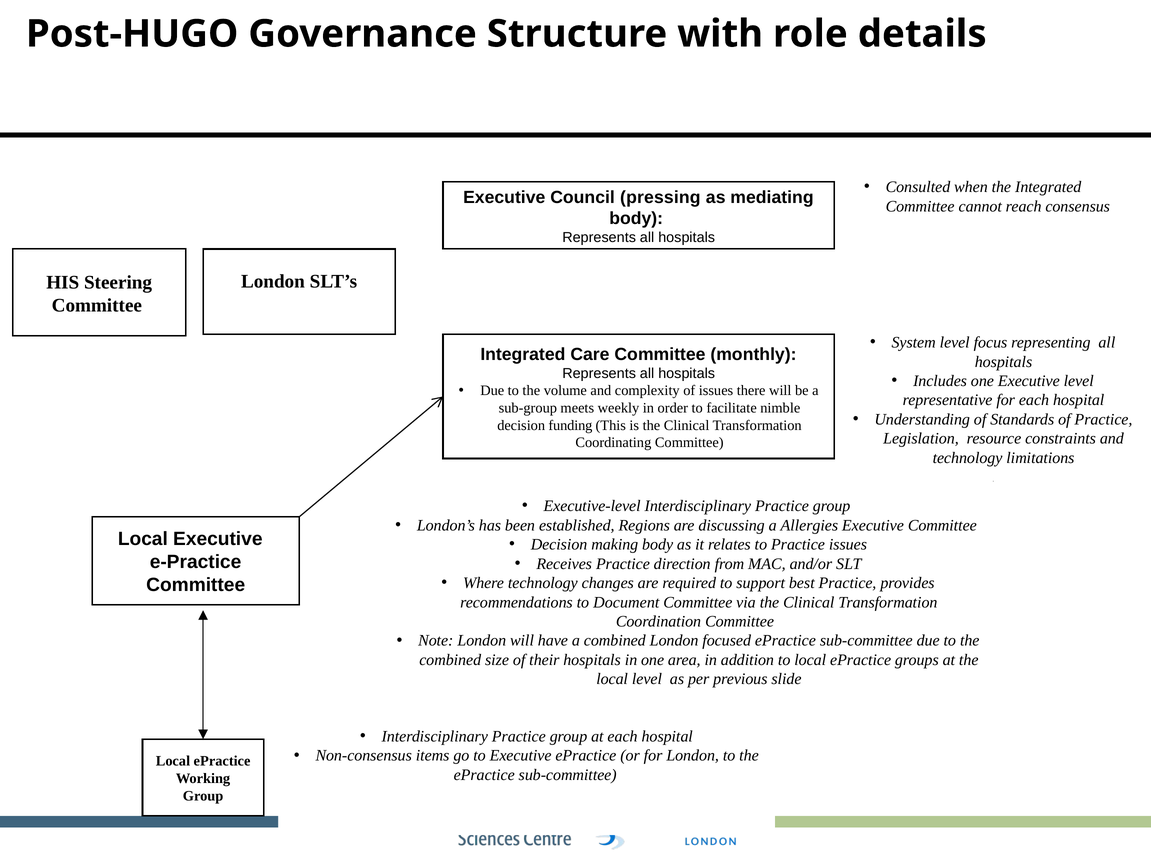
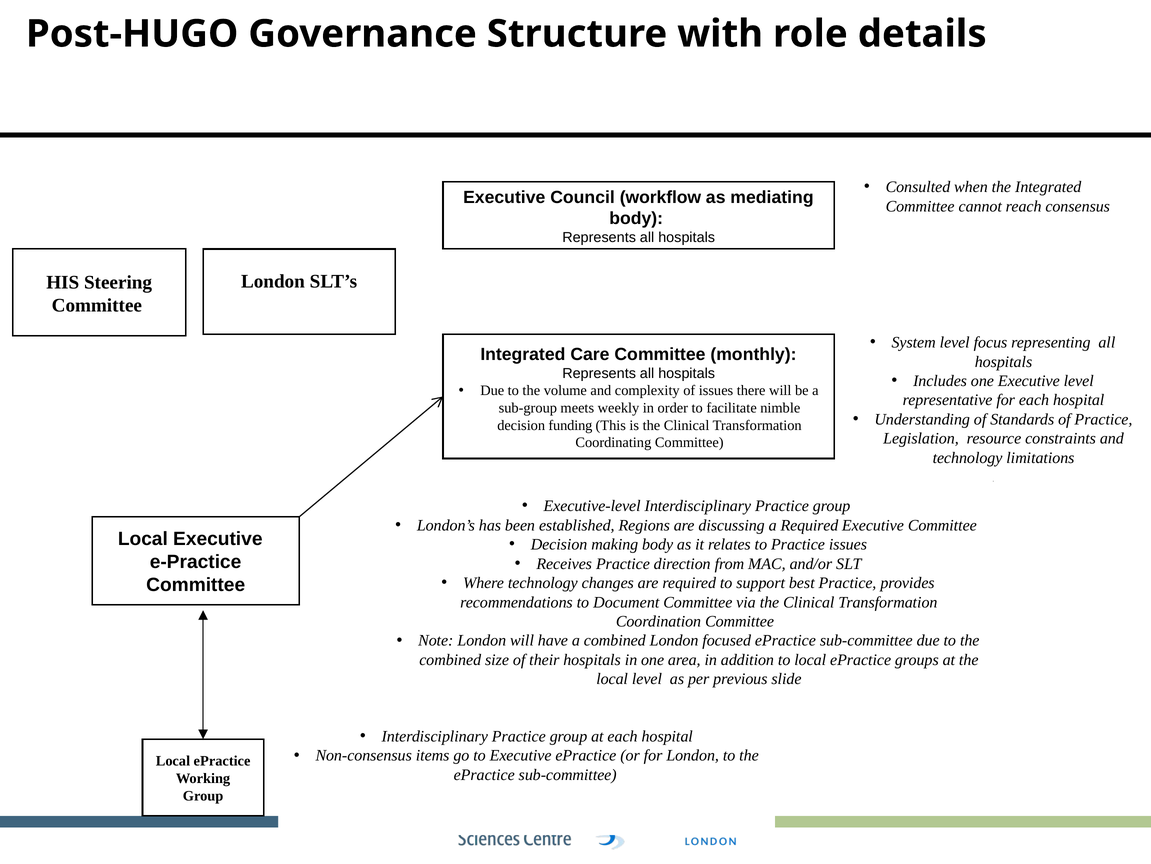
pressing: pressing -> workflow (660, 197)
a Allergies: Allergies -> Required (809, 525)
